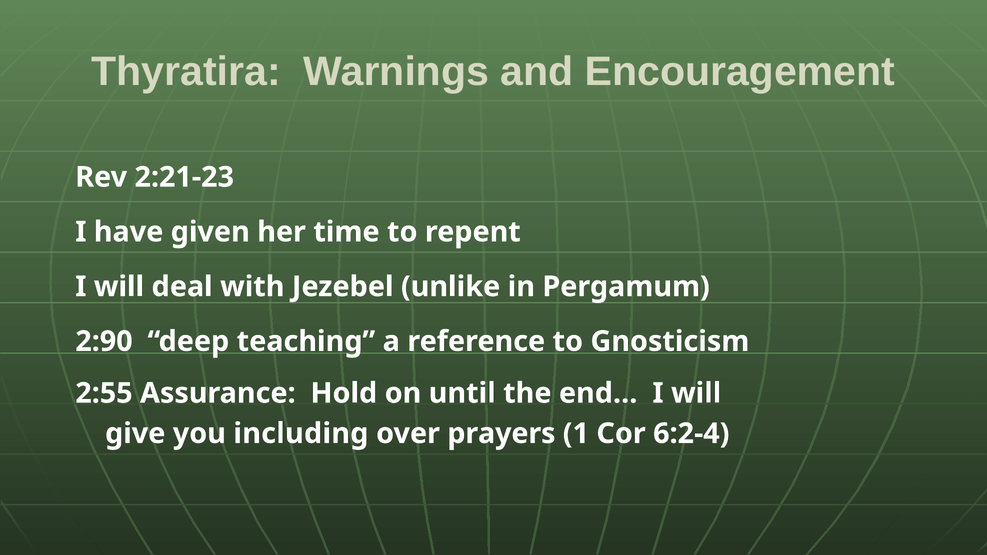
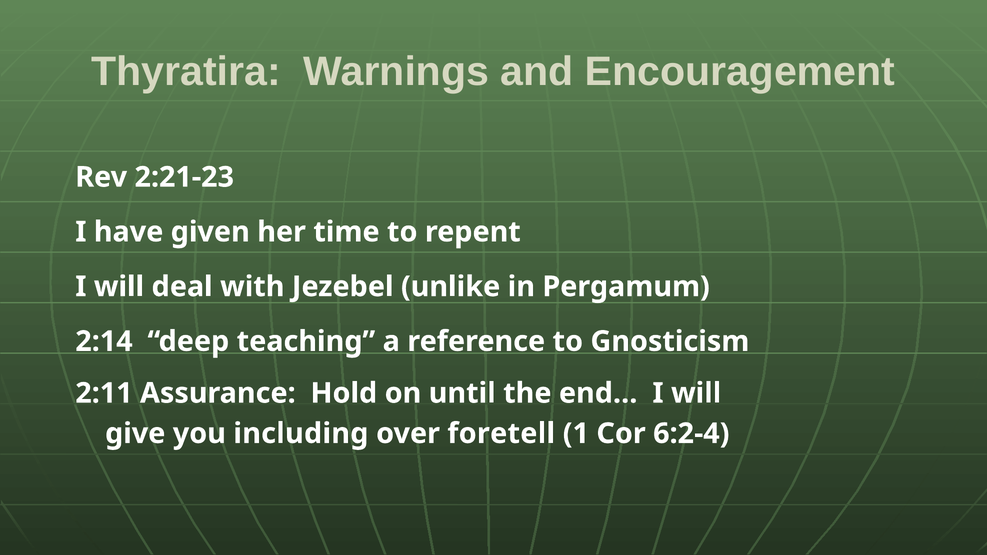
2:90: 2:90 -> 2:14 (104, 342)
2:55: 2:55 -> 2:11 (104, 393)
prayers: prayers -> foretell (501, 434)
